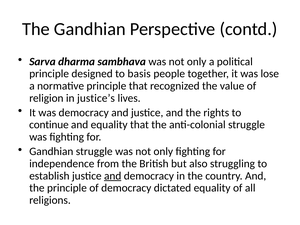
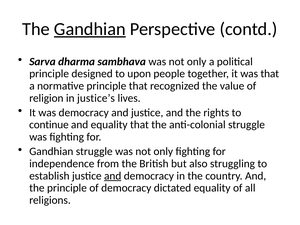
Gandhian underline: none -> present (90, 29)
basis: basis -> upon (139, 74)
was lose: lose -> that (270, 74)
